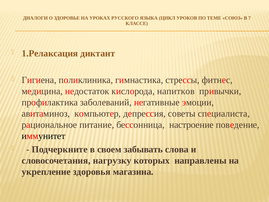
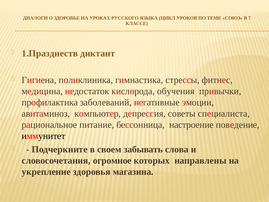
1.Релаксация: 1.Релаксация -> 1.Празднеств (50, 53)
напитков: напитков -> обучения (176, 91)
нагрузку: нагрузку -> огромное (112, 160)
